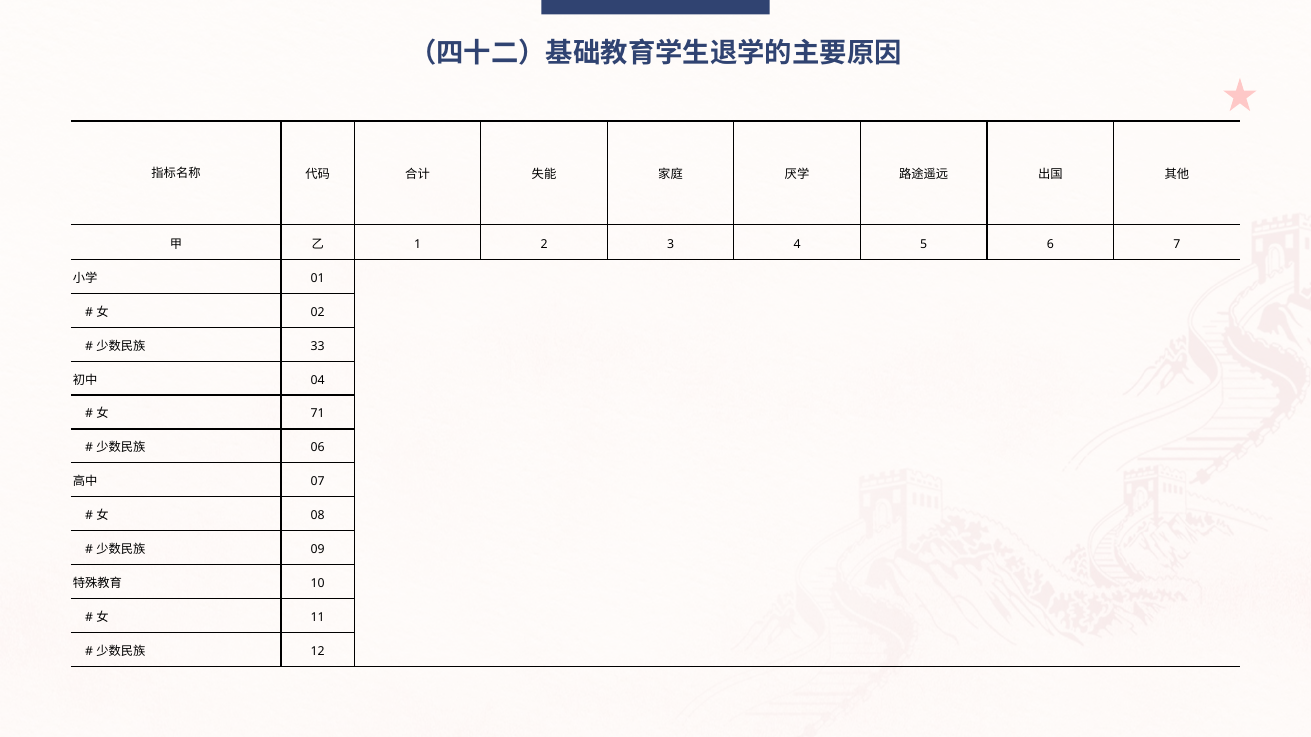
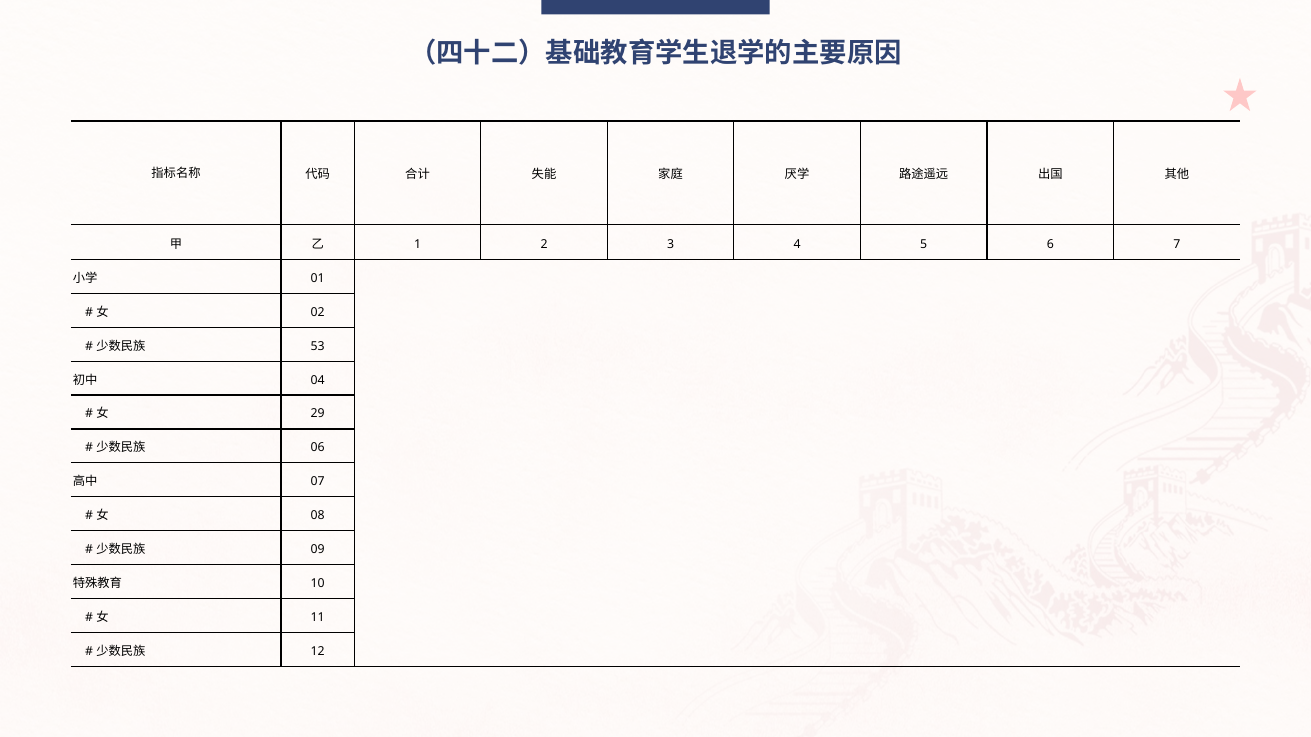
33: 33 -> 53 (318, 346)
71: 71 -> 29 (318, 414)
